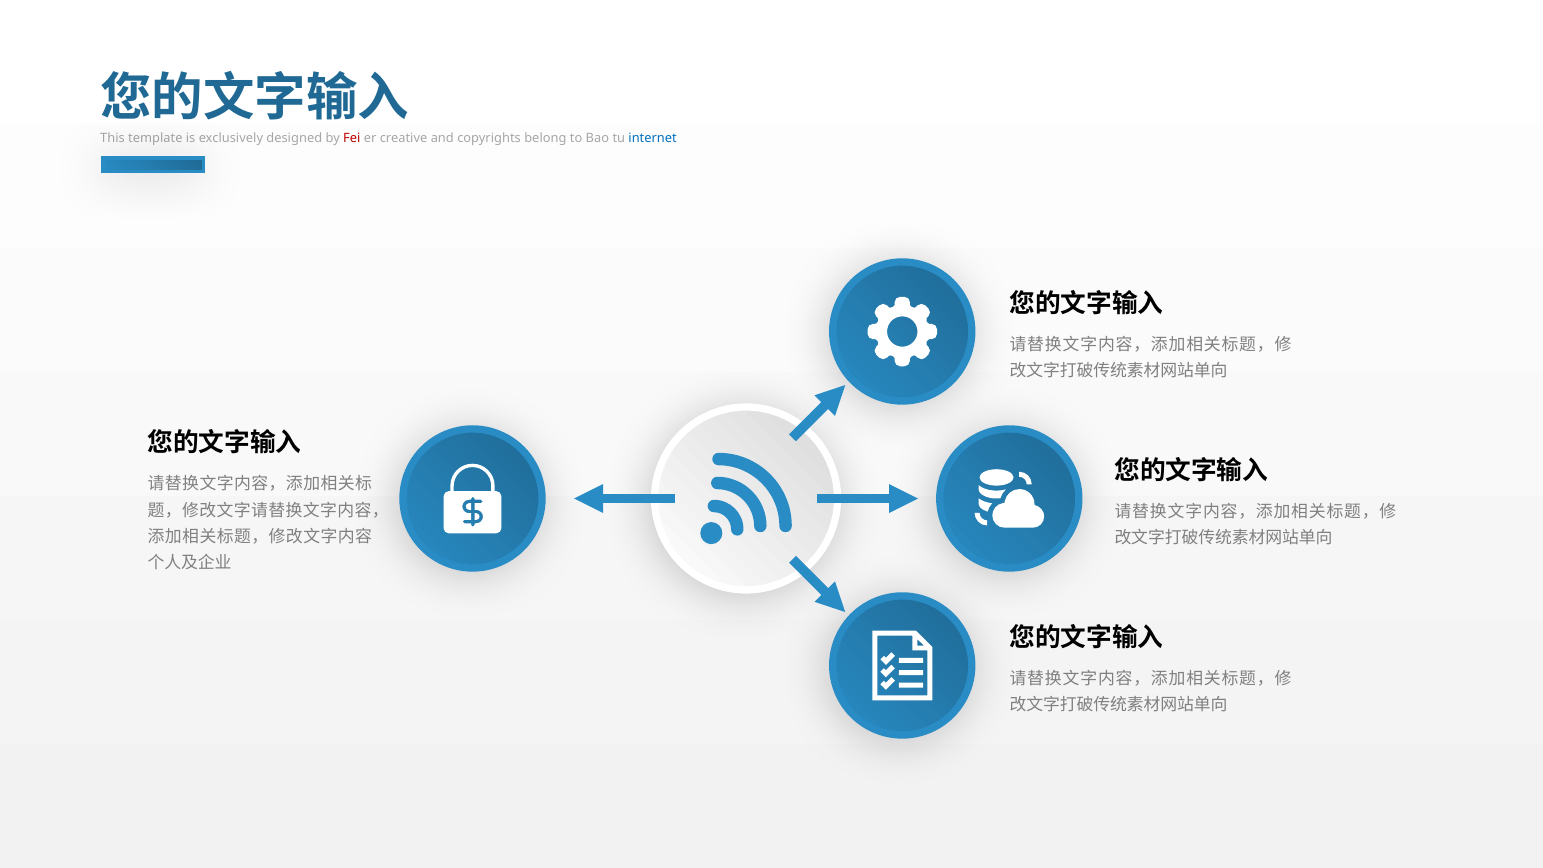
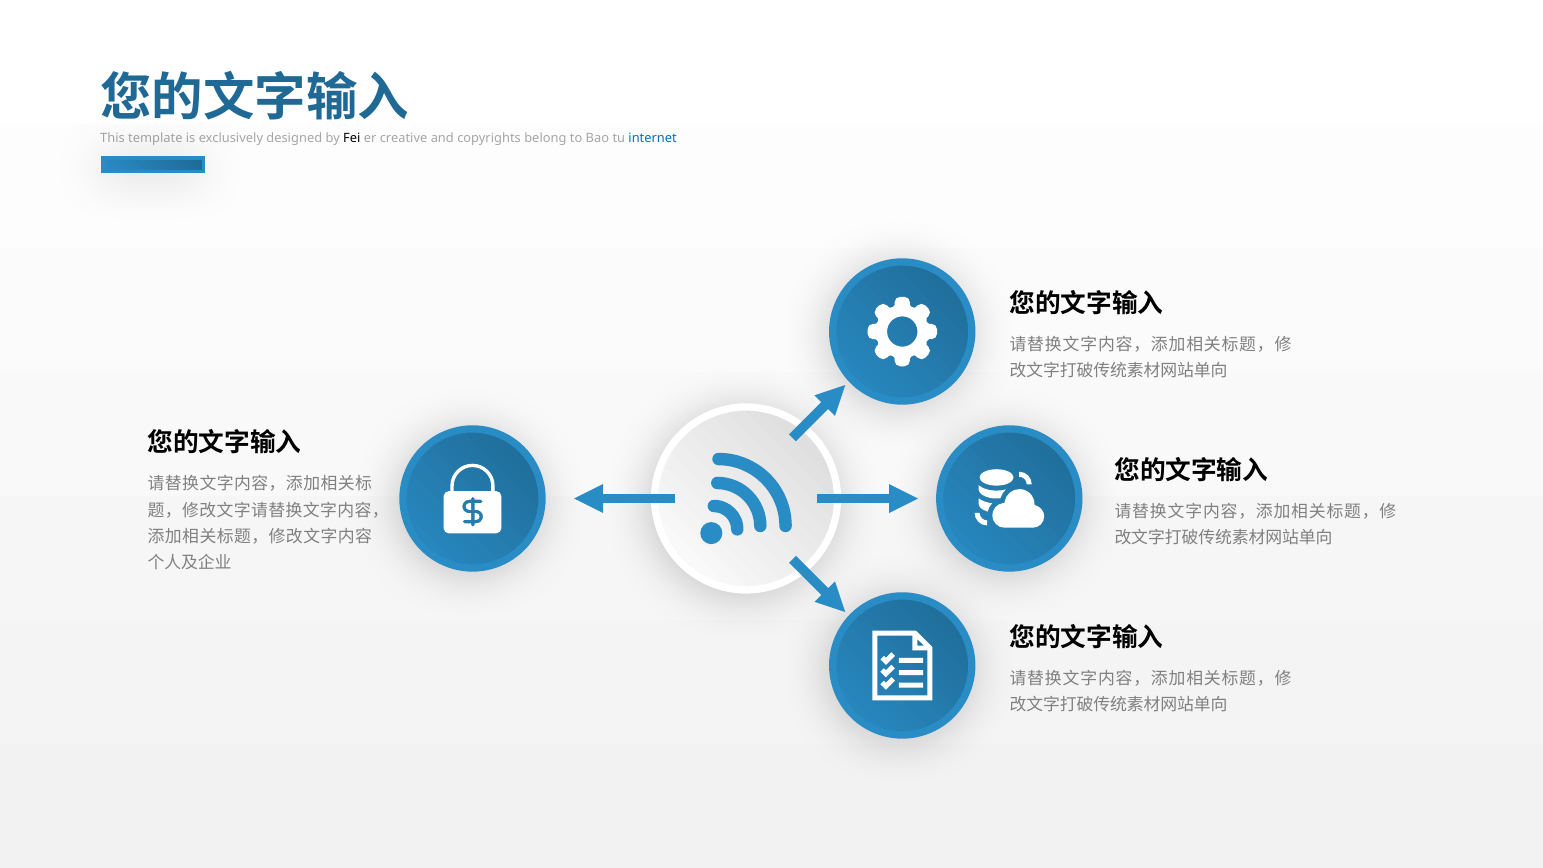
Fei colour: red -> black (352, 138)
